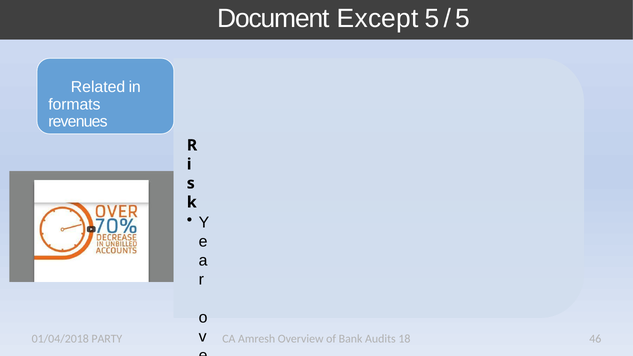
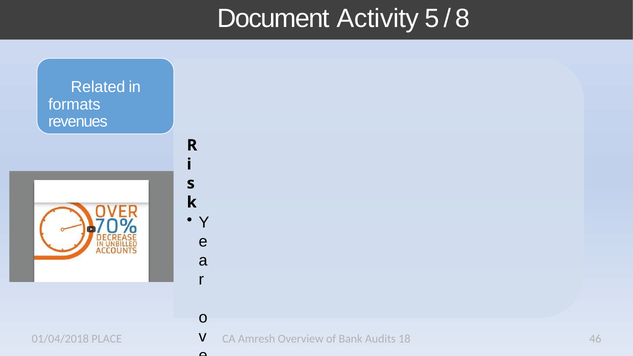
Except: Except -> Activity (378, 18)
5: 5 -> 8 (463, 18)
PARTY: PARTY -> PLACE (107, 339)
